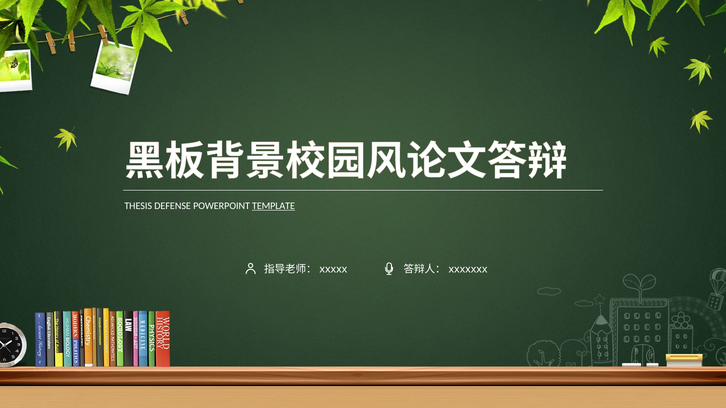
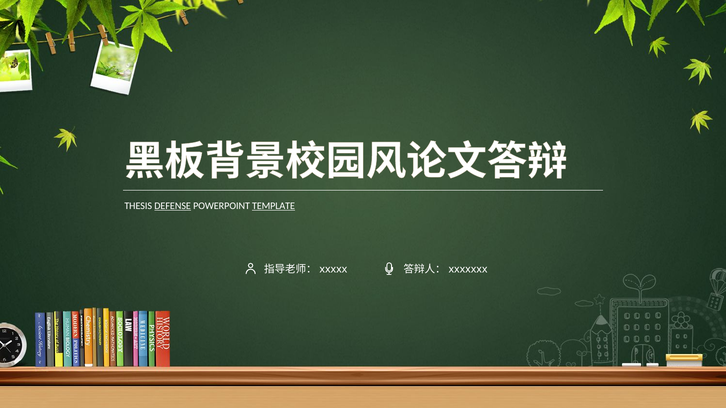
DEFENSE underline: none -> present (173, 206)
